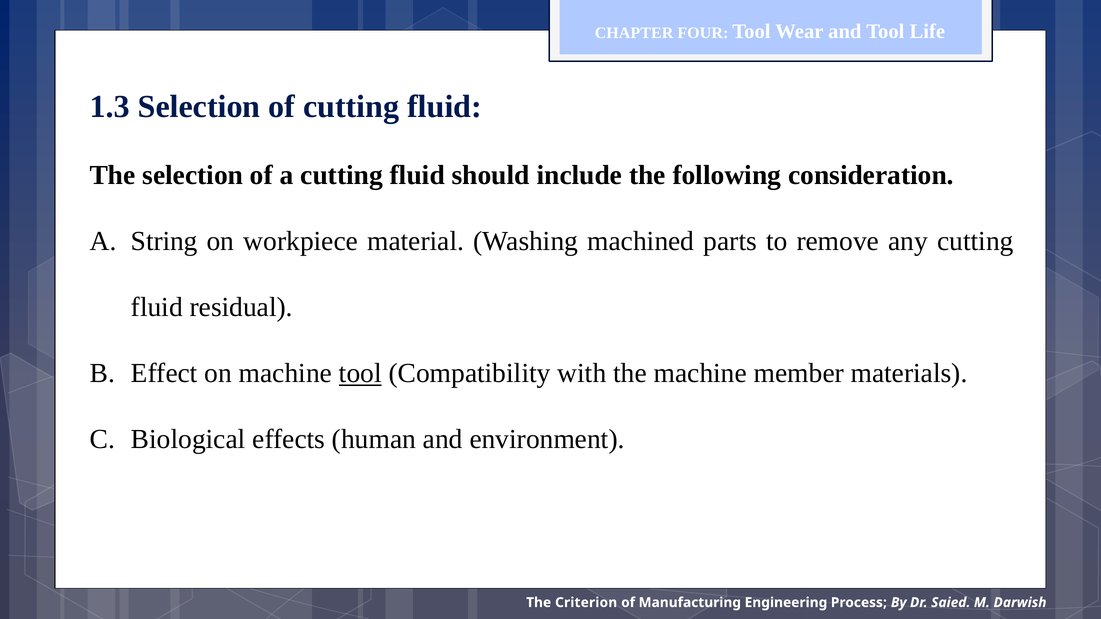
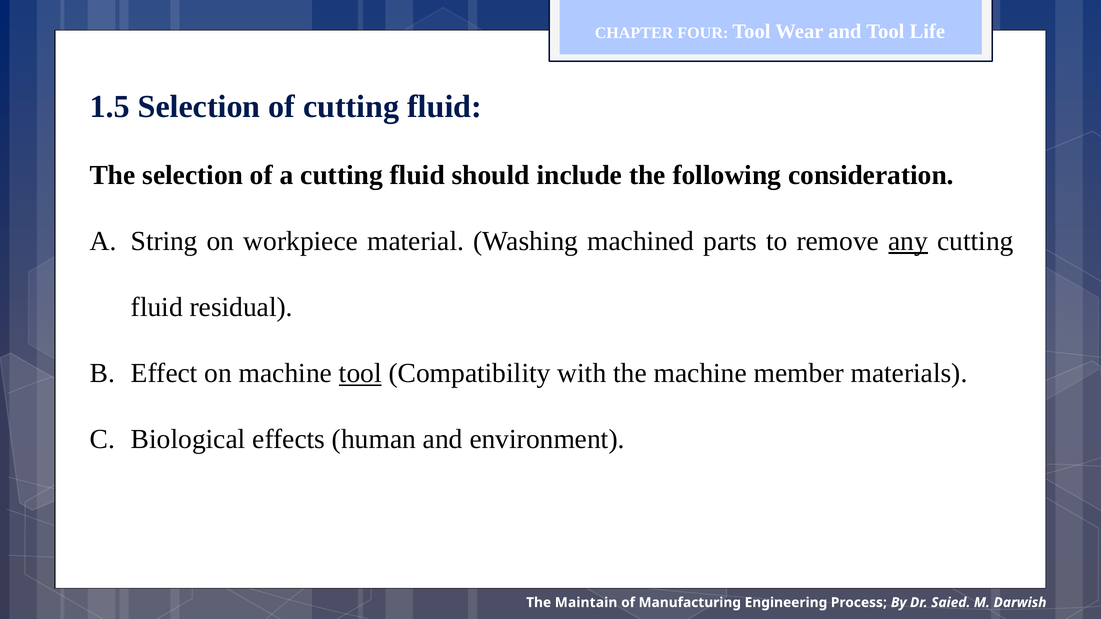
1.3: 1.3 -> 1.5 (110, 107)
any underline: none -> present (908, 241)
Criterion: Criterion -> Maintain (586, 603)
